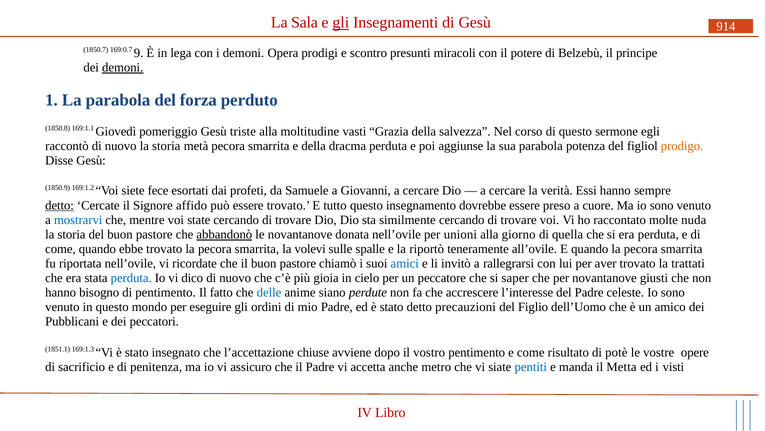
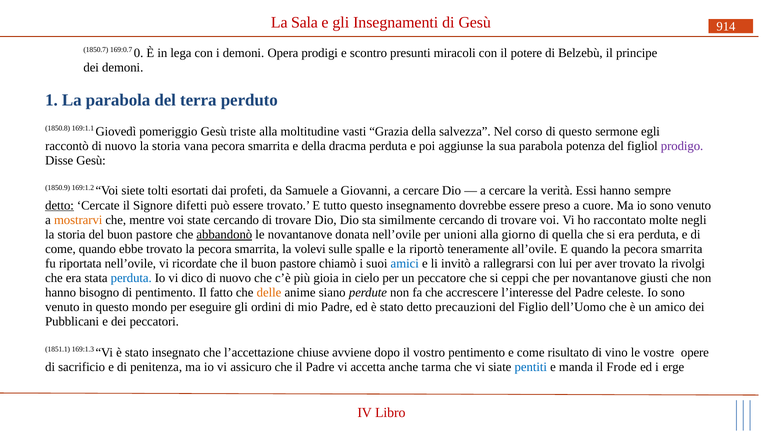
gli underline: present -> none (341, 23)
9: 9 -> 0 (139, 53)
demoni underline: present -> none (123, 68)
forza: forza -> terra (198, 100)
metà: metà -> vana (196, 146)
prodigo colour: orange -> purple (682, 146)
fece: fece -> tolti (158, 191)
affido: affido -> difetti (192, 205)
mostrarvi colour: blue -> orange (78, 220)
nuda: nuda -> negli (694, 220)
trattati: trattati -> rivolgi (688, 263)
saper: saper -> ceppi (515, 278)
delle colour: blue -> orange (269, 293)
potè: potè -> vino (616, 352)
metro: metro -> tarma (436, 367)
Metta: Metta -> Frode (621, 367)
visti: visti -> erge (673, 367)
